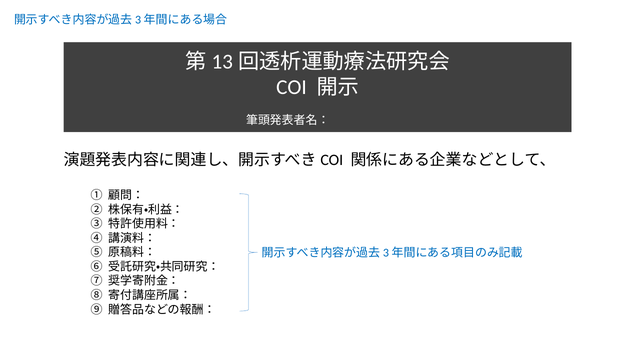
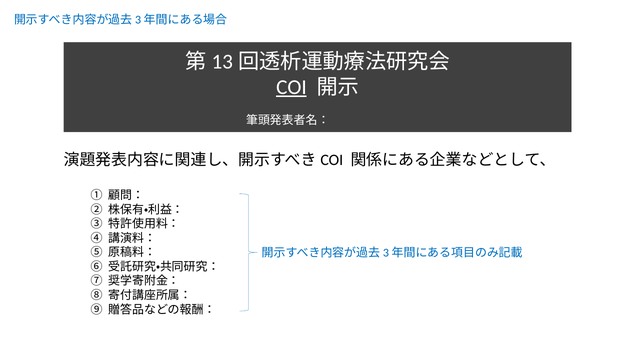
COI underline: none -> present (291, 87)
